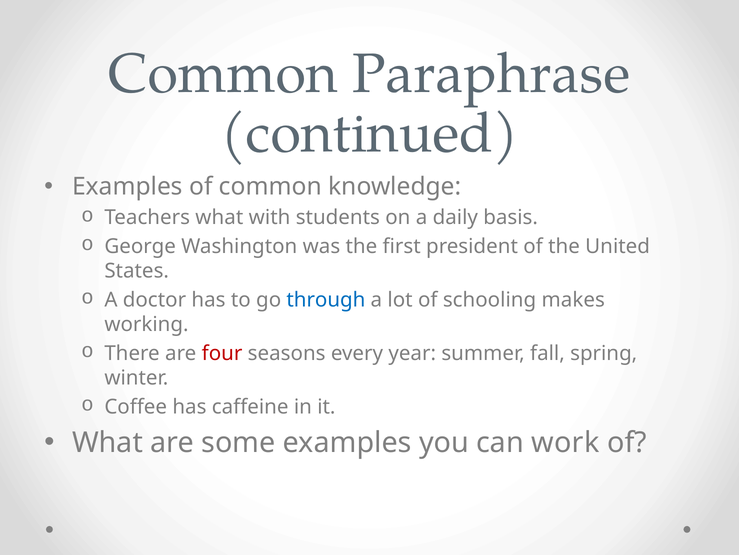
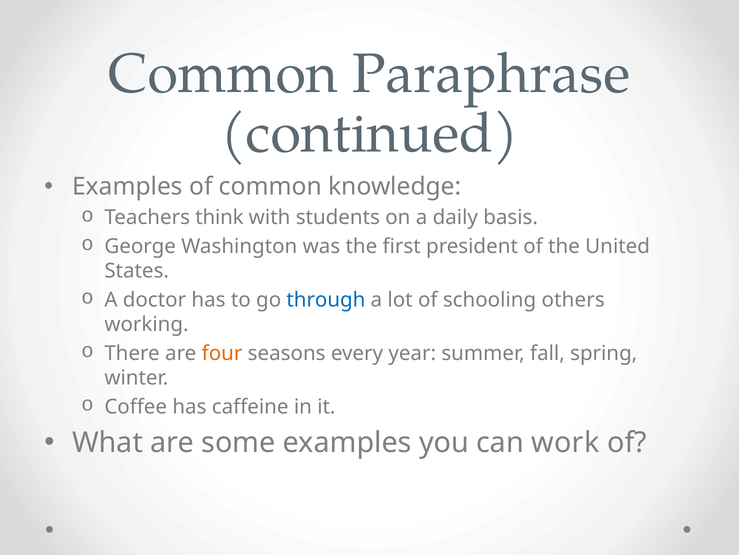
Teachers what: what -> think (219, 217)
makes: makes -> others (573, 300)
four colour: red -> orange (222, 353)
